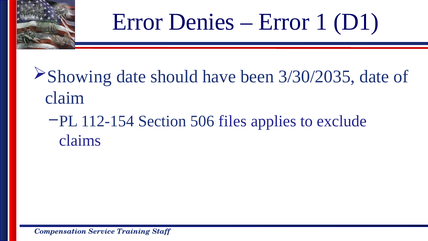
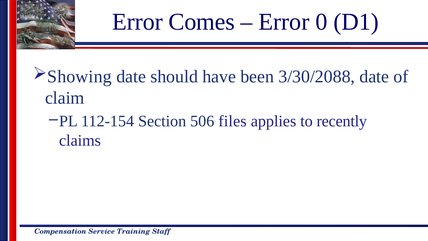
Denies: Denies -> Comes (202, 22)
1: 1 -> 0 (321, 22)
3/30/2035: 3/30/2035 -> 3/30/2088 (317, 76)
exclude: exclude -> recently (342, 121)
